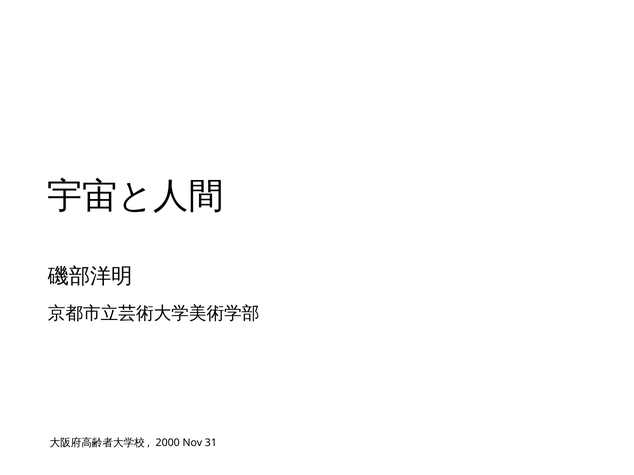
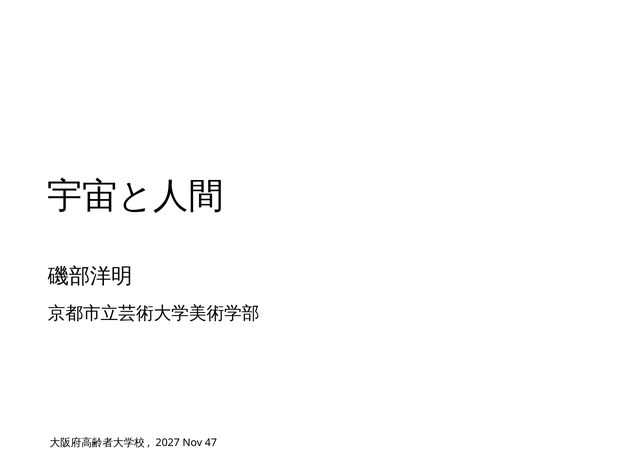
2000: 2000 -> 2027 (168, 443)
31: 31 -> 47 (211, 443)
